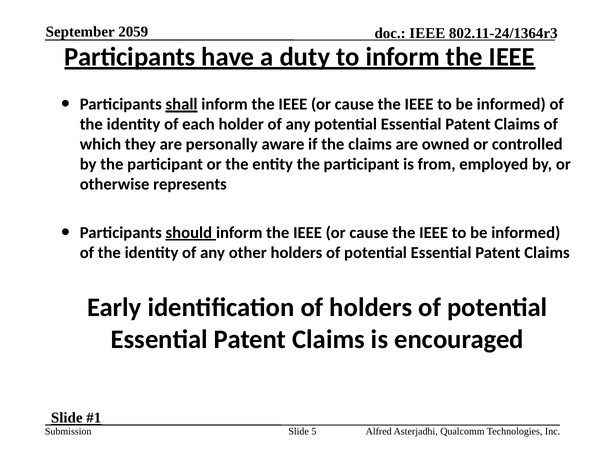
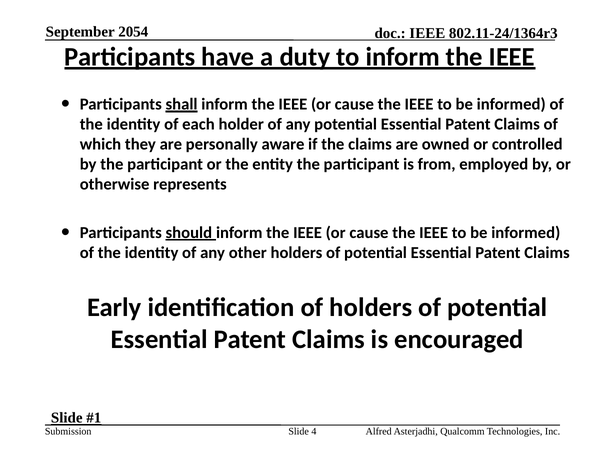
2059: 2059 -> 2054 (133, 32)
5: 5 -> 4 (314, 432)
